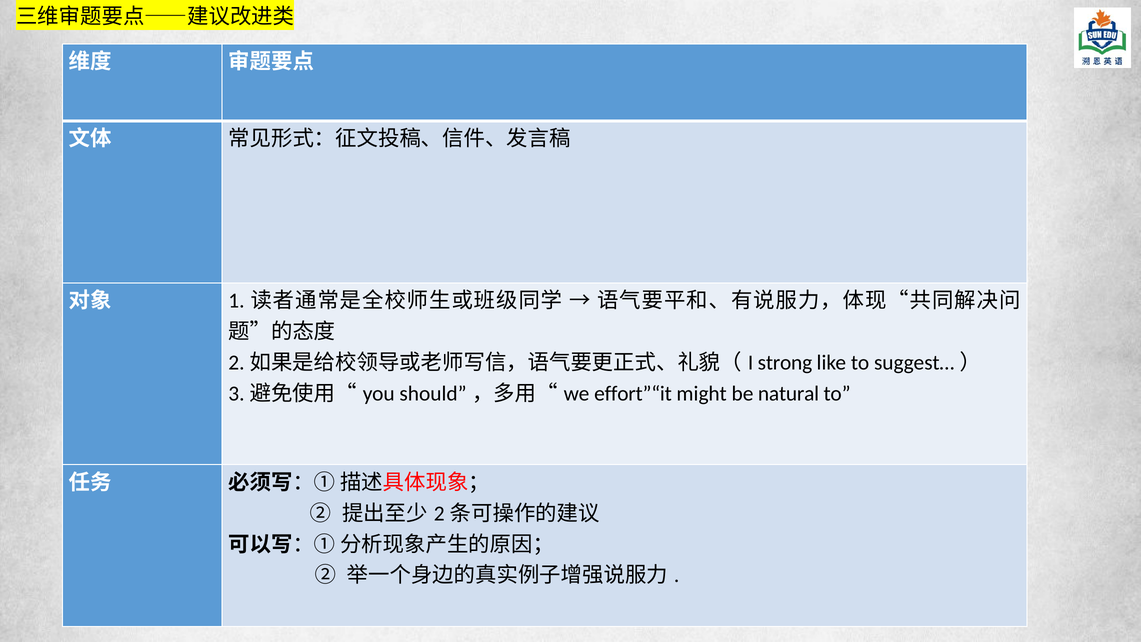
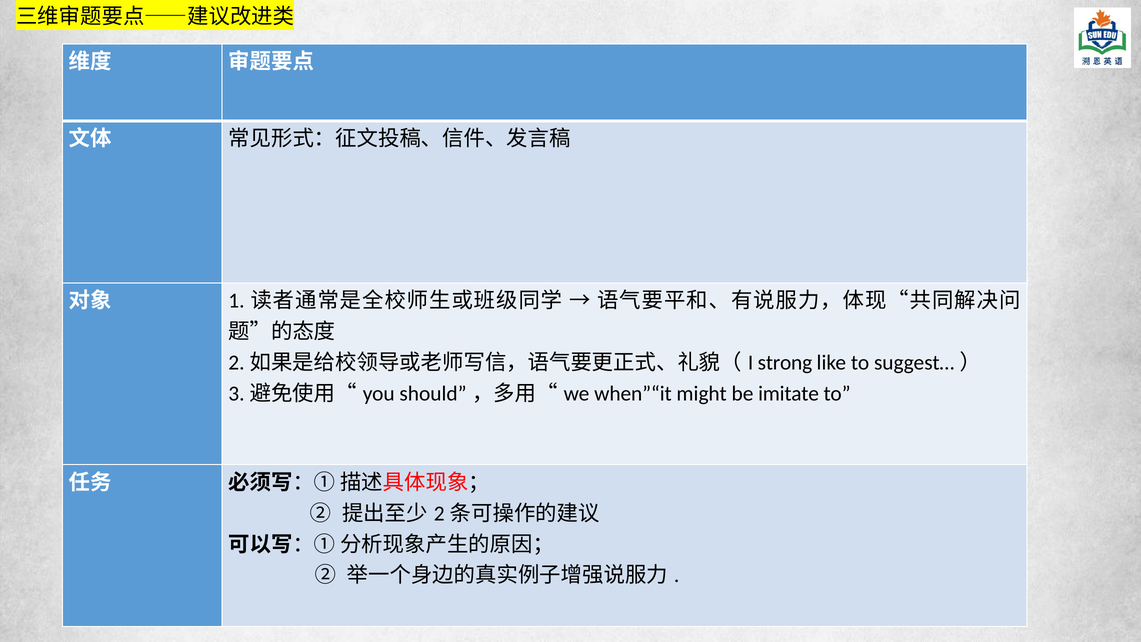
effort”“it: effort”“it -> when”“it (633, 393)
natural: natural -> imitate (789, 393)
